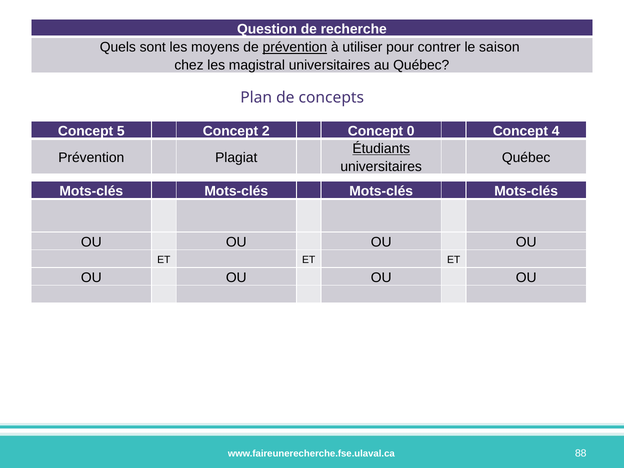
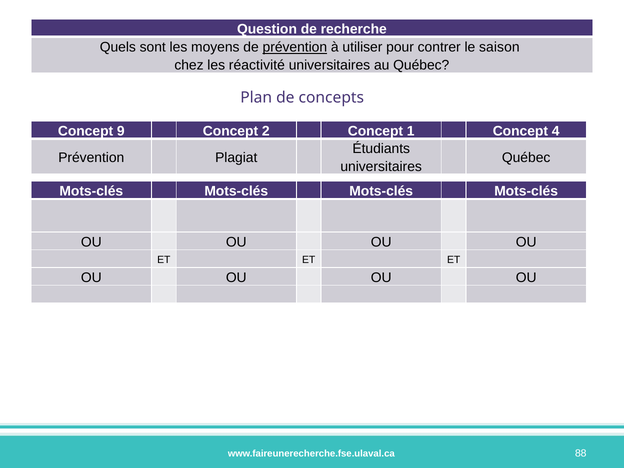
magistral: magistral -> réactivité (257, 65)
5: 5 -> 9 (121, 131)
0: 0 -> 1 (411, 131)
Étudiants underline: present -> none (381, 149)
